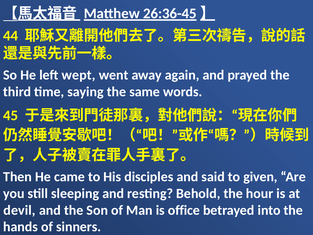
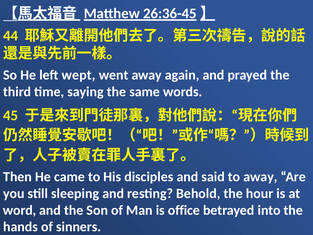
to given: given -> away (260, 177)
devil: devil -> word (20, 210)
